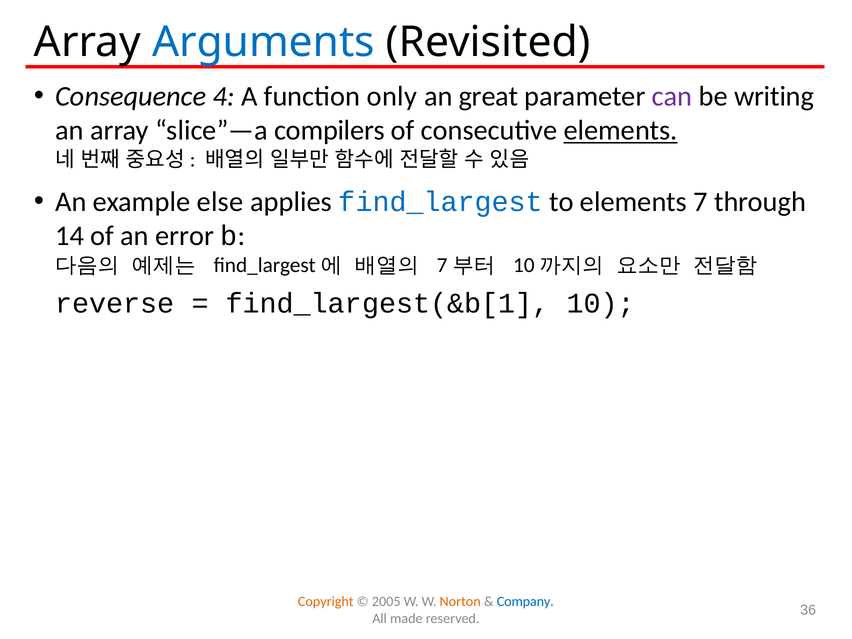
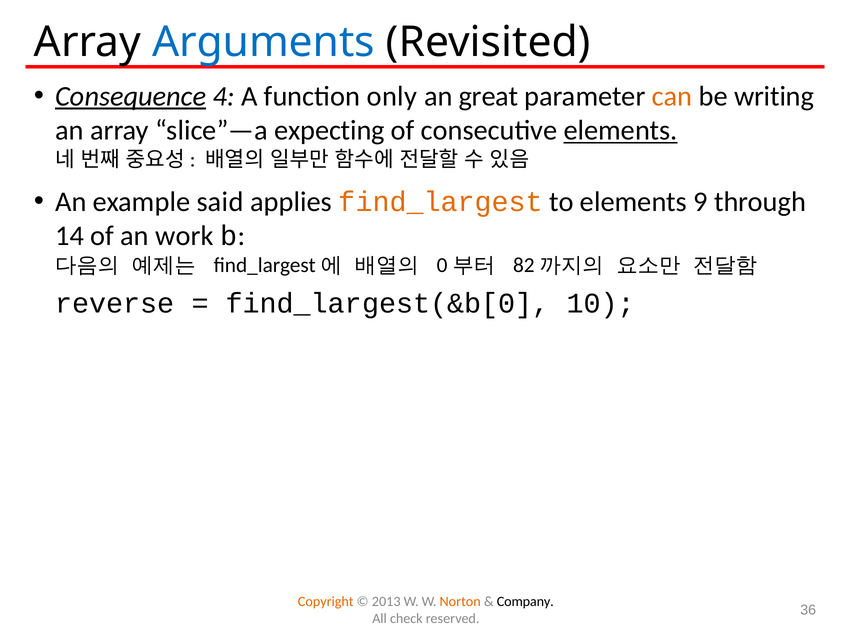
Consequence underline: none -> present (131, 96)
can colour: purple -> orange (672, 96)
compilers: compilers -> expecting (329, 130)
else: else -> said (220, 202)
find_largest colour: blue -> orange (441, 202)
elements 7: 7 -> 9 (700, 202)
error: error -> work (185, 236)
7: 7 -> 0 (442, 265)
10: 10 -> 82 (524, 265)
find_largest(&b[1: find_largest(&b[1 -> find_largest(&b[0 (388, 303)
2005: 2005 -> 2013 (386, 602)
Company colour: blue -> black (525, 602)
made: made -> check (406, 619)
